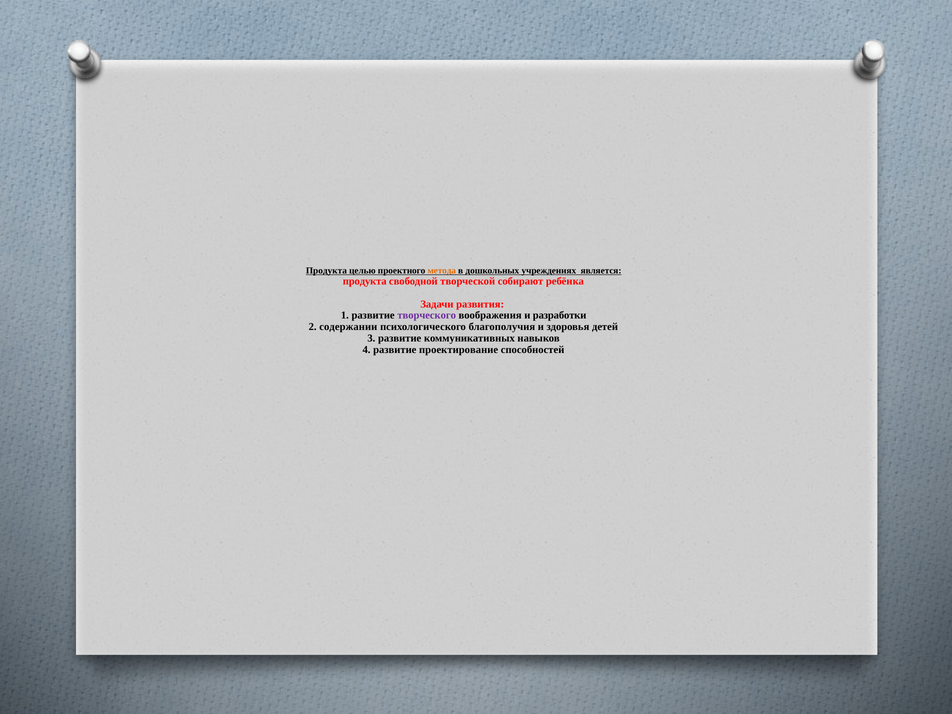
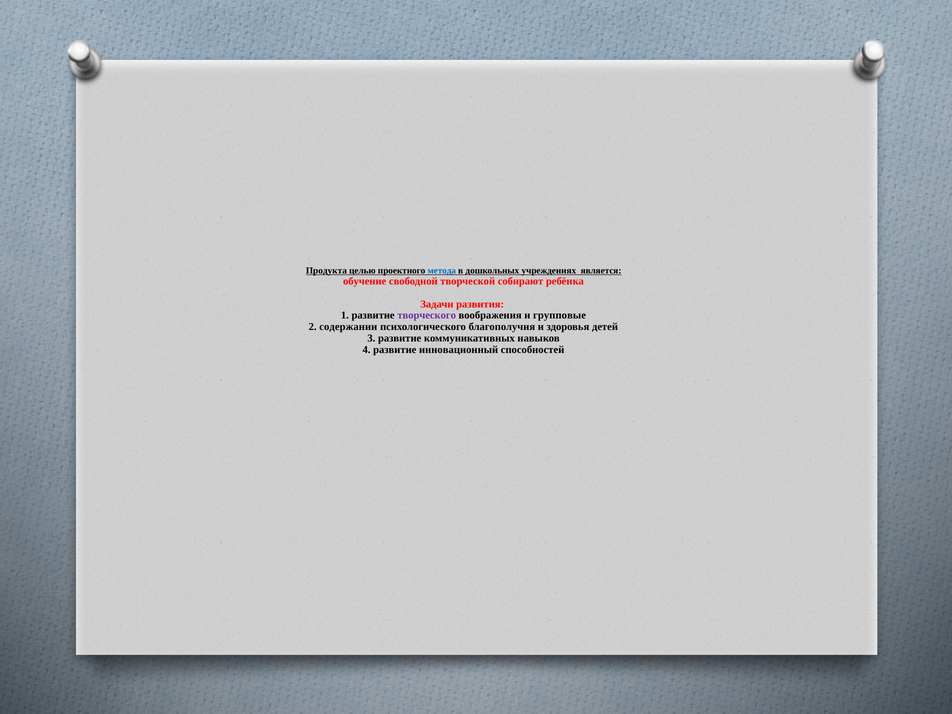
метода colour: orange -> blue (442, 270)
продукта: продукта -> обучение (365, 281)
разработки: разработки -> групповые (560, 316)
проектирование: проектирование -> инновационный (459, 350)
